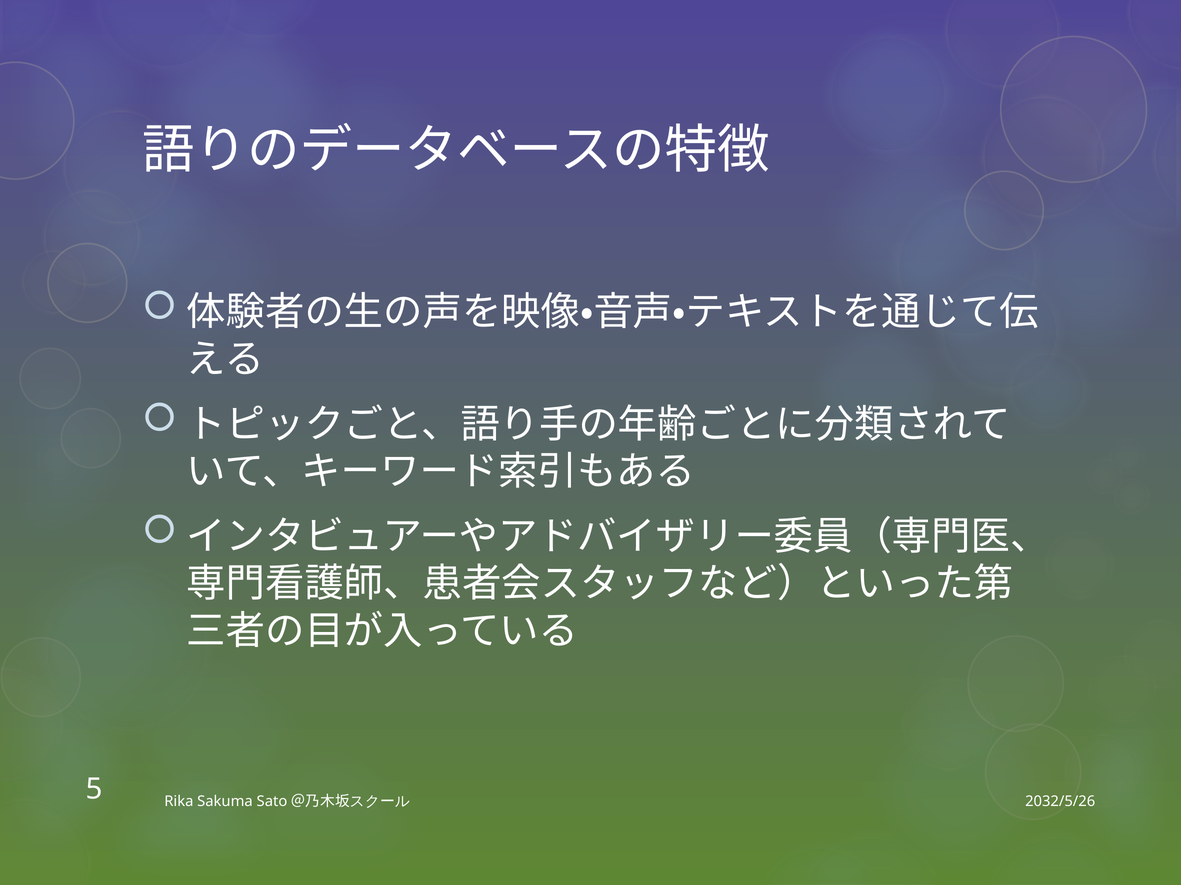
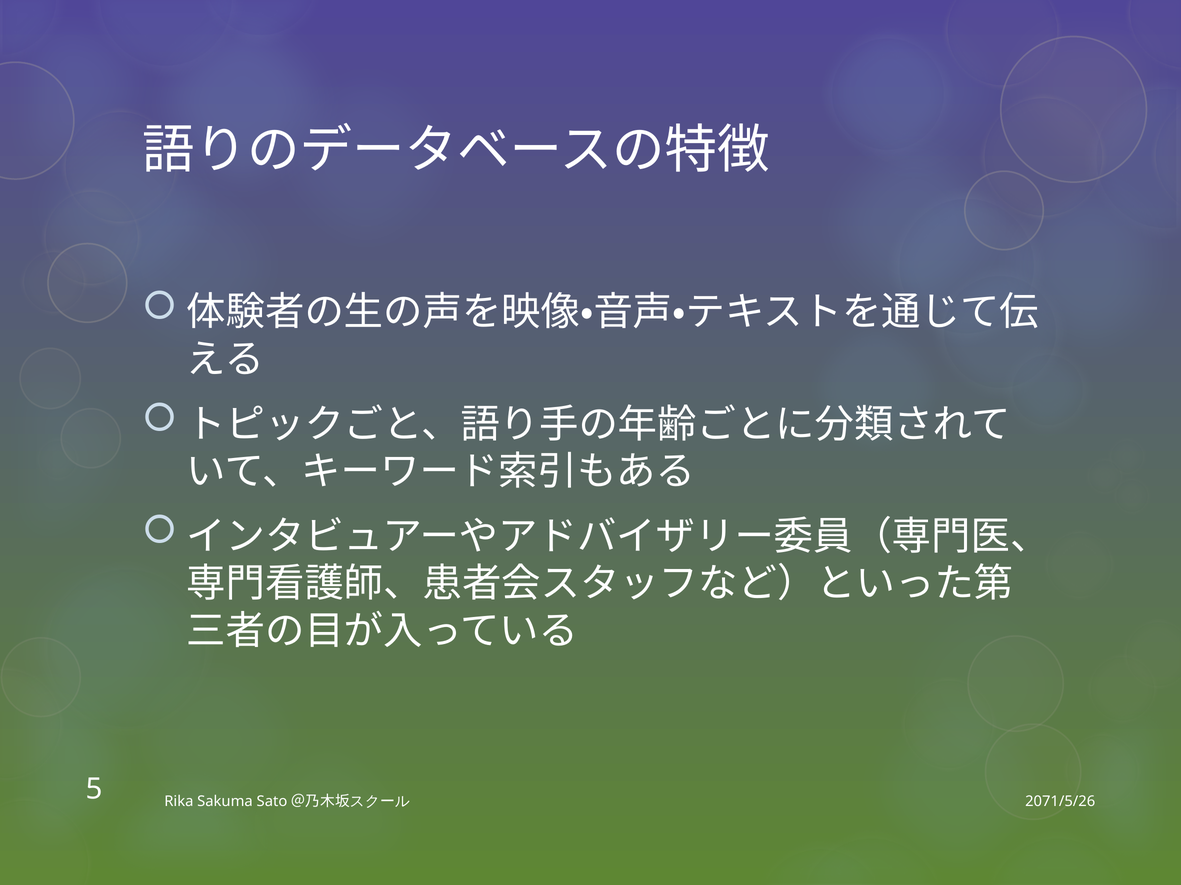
2032/5/26: 2032/5/26 -> 2071/5/26 (1060, 802)
